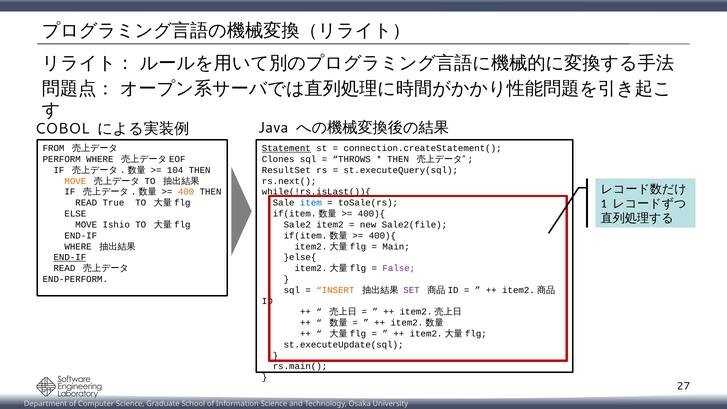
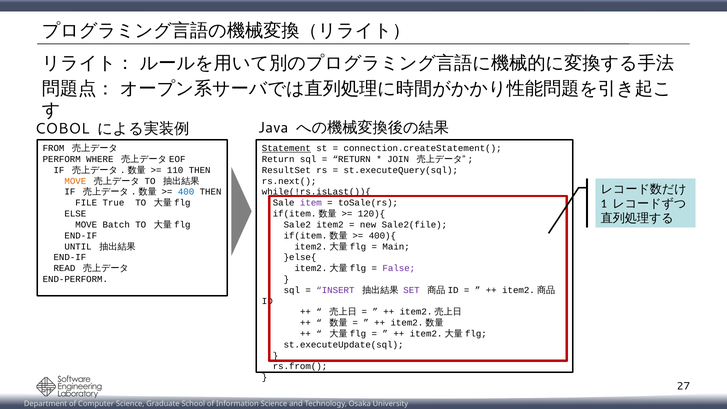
Clones: Clones -> Return (278, 159)
THROWS: THROWS -> RETURN (352, 159)
THEN: THEN -> JOIN (398, 159)
104: 104 -> 110 (175, 170)
400 colour: orange -> blue (186, 192)
READ: READ -> FILE (86, 203)
item colour: blue -> purple (311, 203)
400){: 400){ -> 120){ (371, 214)
Ishio: Ishio -> Batch (116, 225)
WHERE: WHERE -> UNTIL (78, 246)
END-IF underline: present -> none (70, 257)
INSERT colour: orange -> purple (335, 290)
rs.main(: rs.main( -> rs.from( (300, 366)
